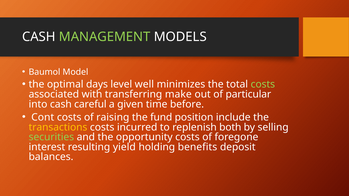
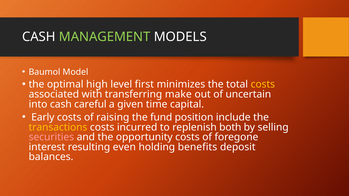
days: days -> high (97, 85)
well: well -> first (144, 85)
costs colour: light green -> yellow (263, 85)
particular: particular -> uncertain (248, 94)
before: before -> capital (187, 104)
Cont: Cont -> Early (43, 117)
securities colour: light green -> pink (51, 137)
yield: yield -> even (124, 147)
